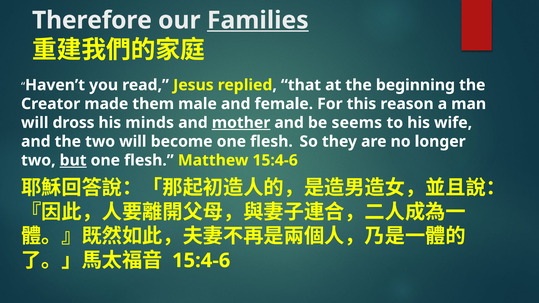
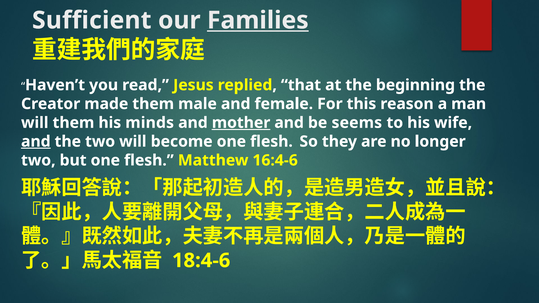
Therefore: Therefore -> Sufficient (92, 20)
will dross: dross -> them (73, 123)
and underline: none -> present (36, 142)
but underline: present -> none (73, 160)
Matthew 15:4-6: 15:4-6 -> 16:4-6 (275, 160)
15:4-6: 15:4-6 -> 18:4-6 (201, 261)
